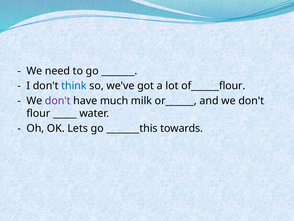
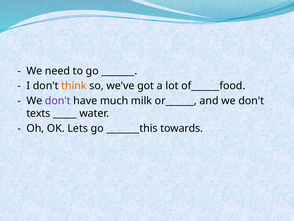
think colour: blue -> orange (74, 86)
of______flour: of______flour -> of______food (213, 86)
flour: flour -> texts (38, 113)
